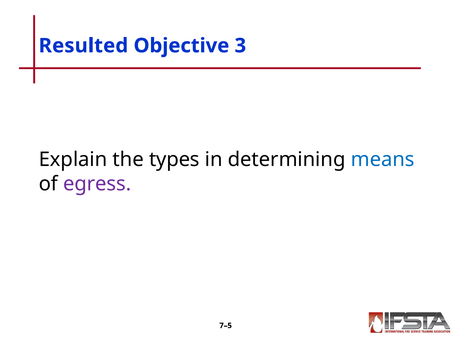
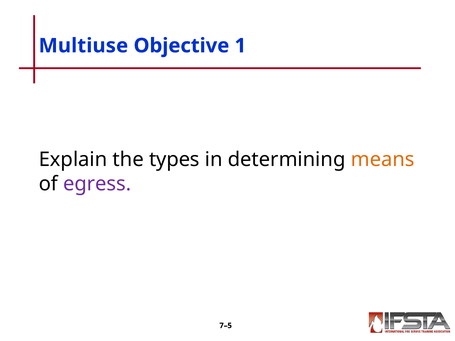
Resulted: Resulted -> Multiuse (83, 46)
3: 3 -> 1 (240, 46)
means colour: blue -> orange (383, 160)
